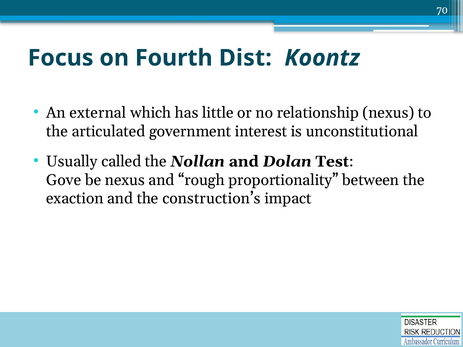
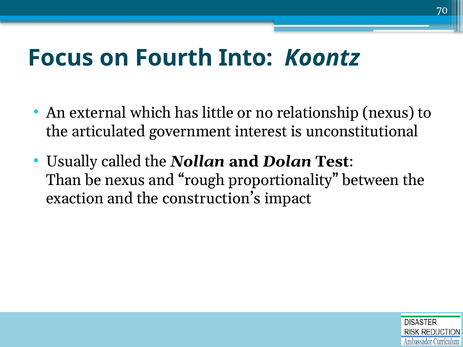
Dist: Dist -> Into (246, 58)
Gove: Gove -> Than (64, 180)
